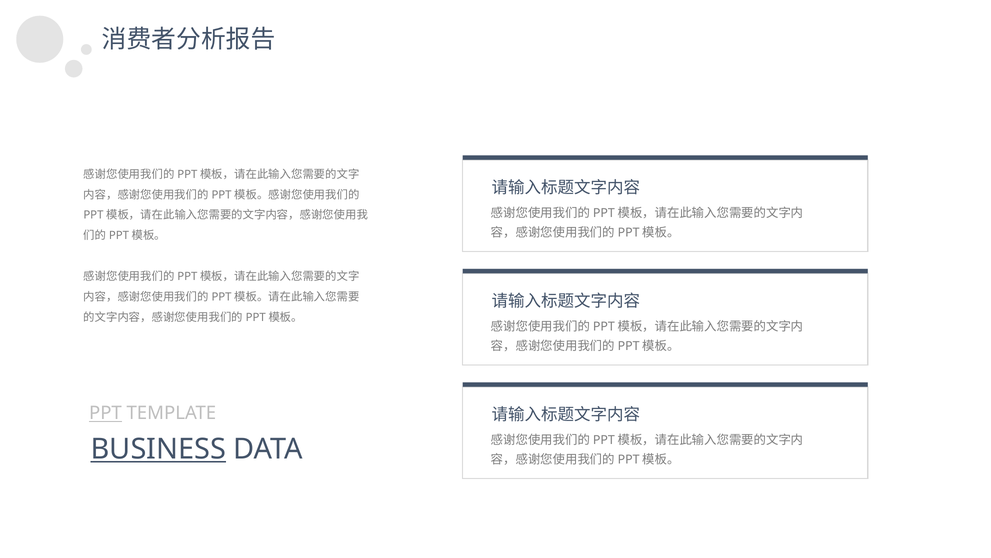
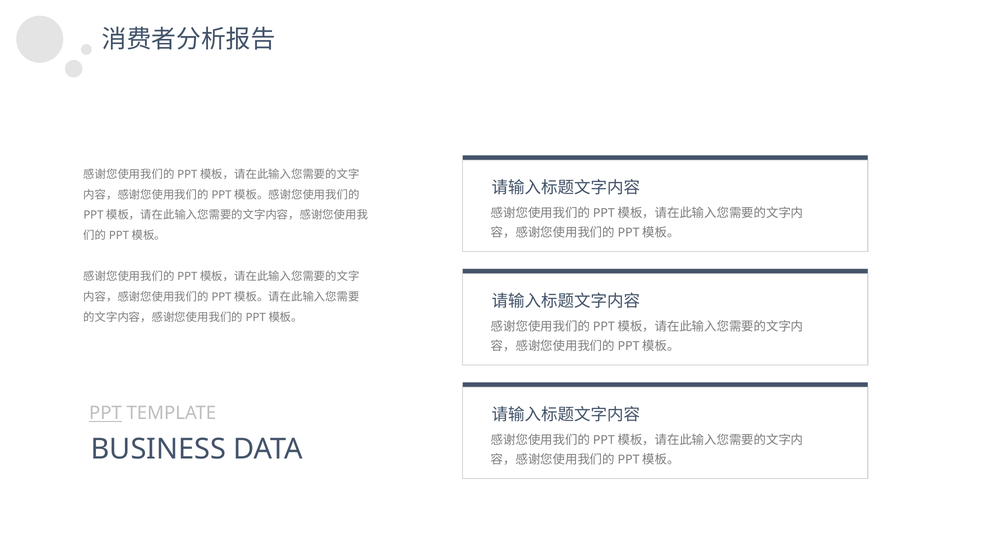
BUSINESS underline: present -> none (158, 449)
